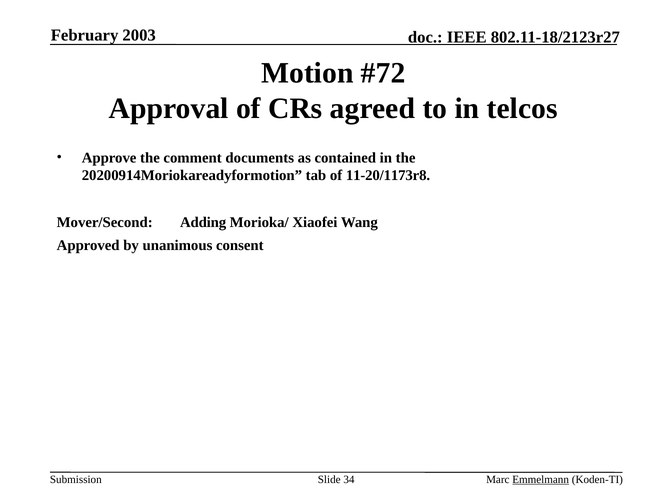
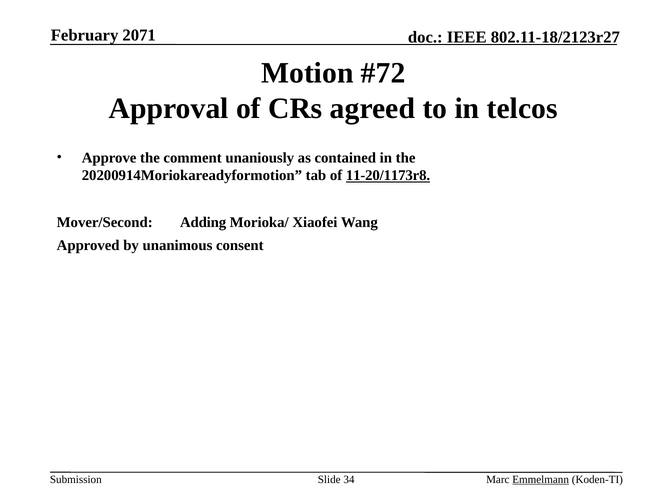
2003: 2003 -> 2071 (139, 35)
documents: documents -> unaniously (260, 158)
11-20/1173r8 underline: none -> present (388, 176)
